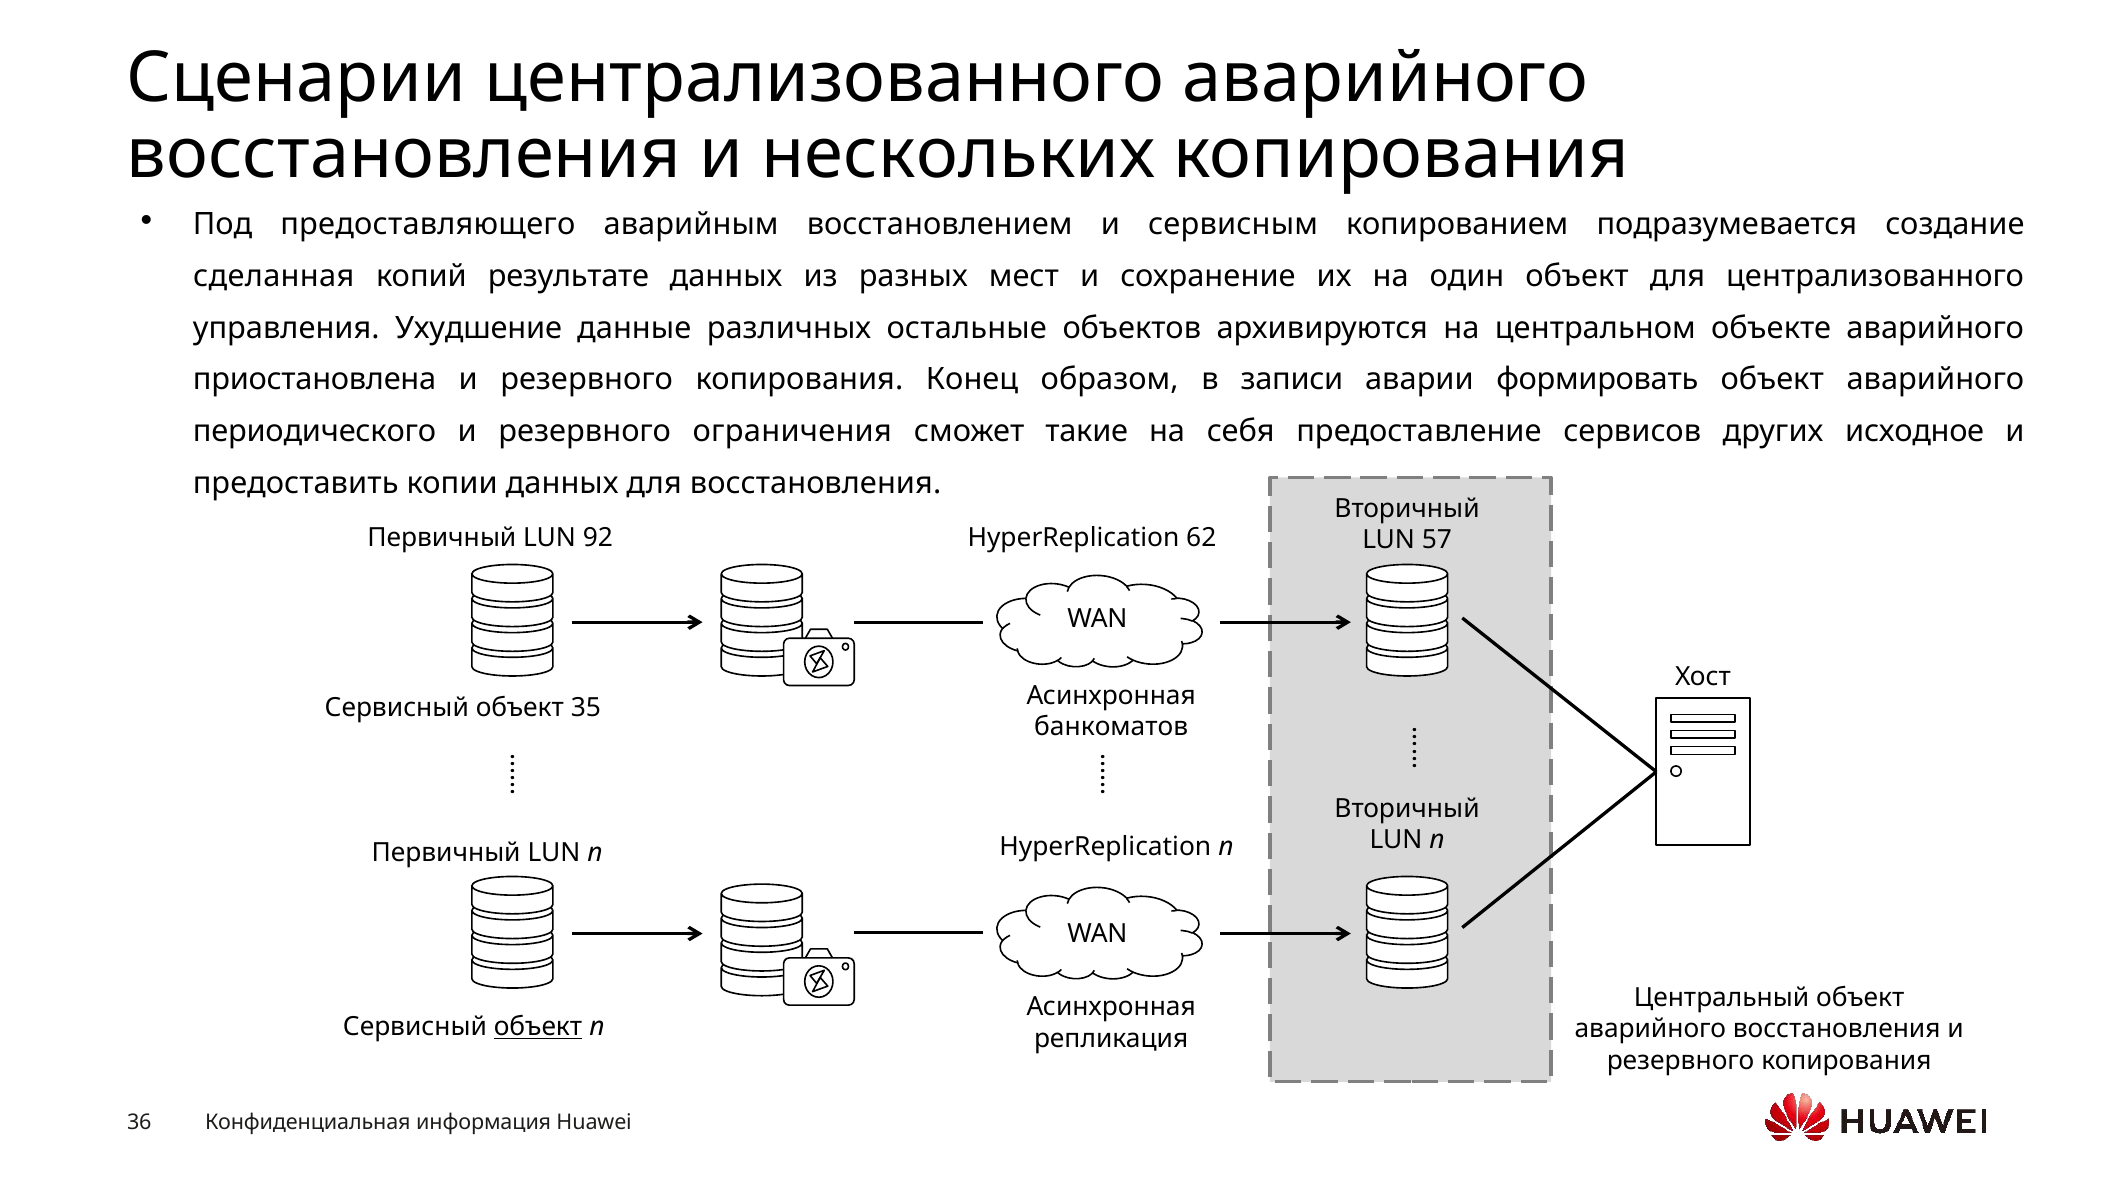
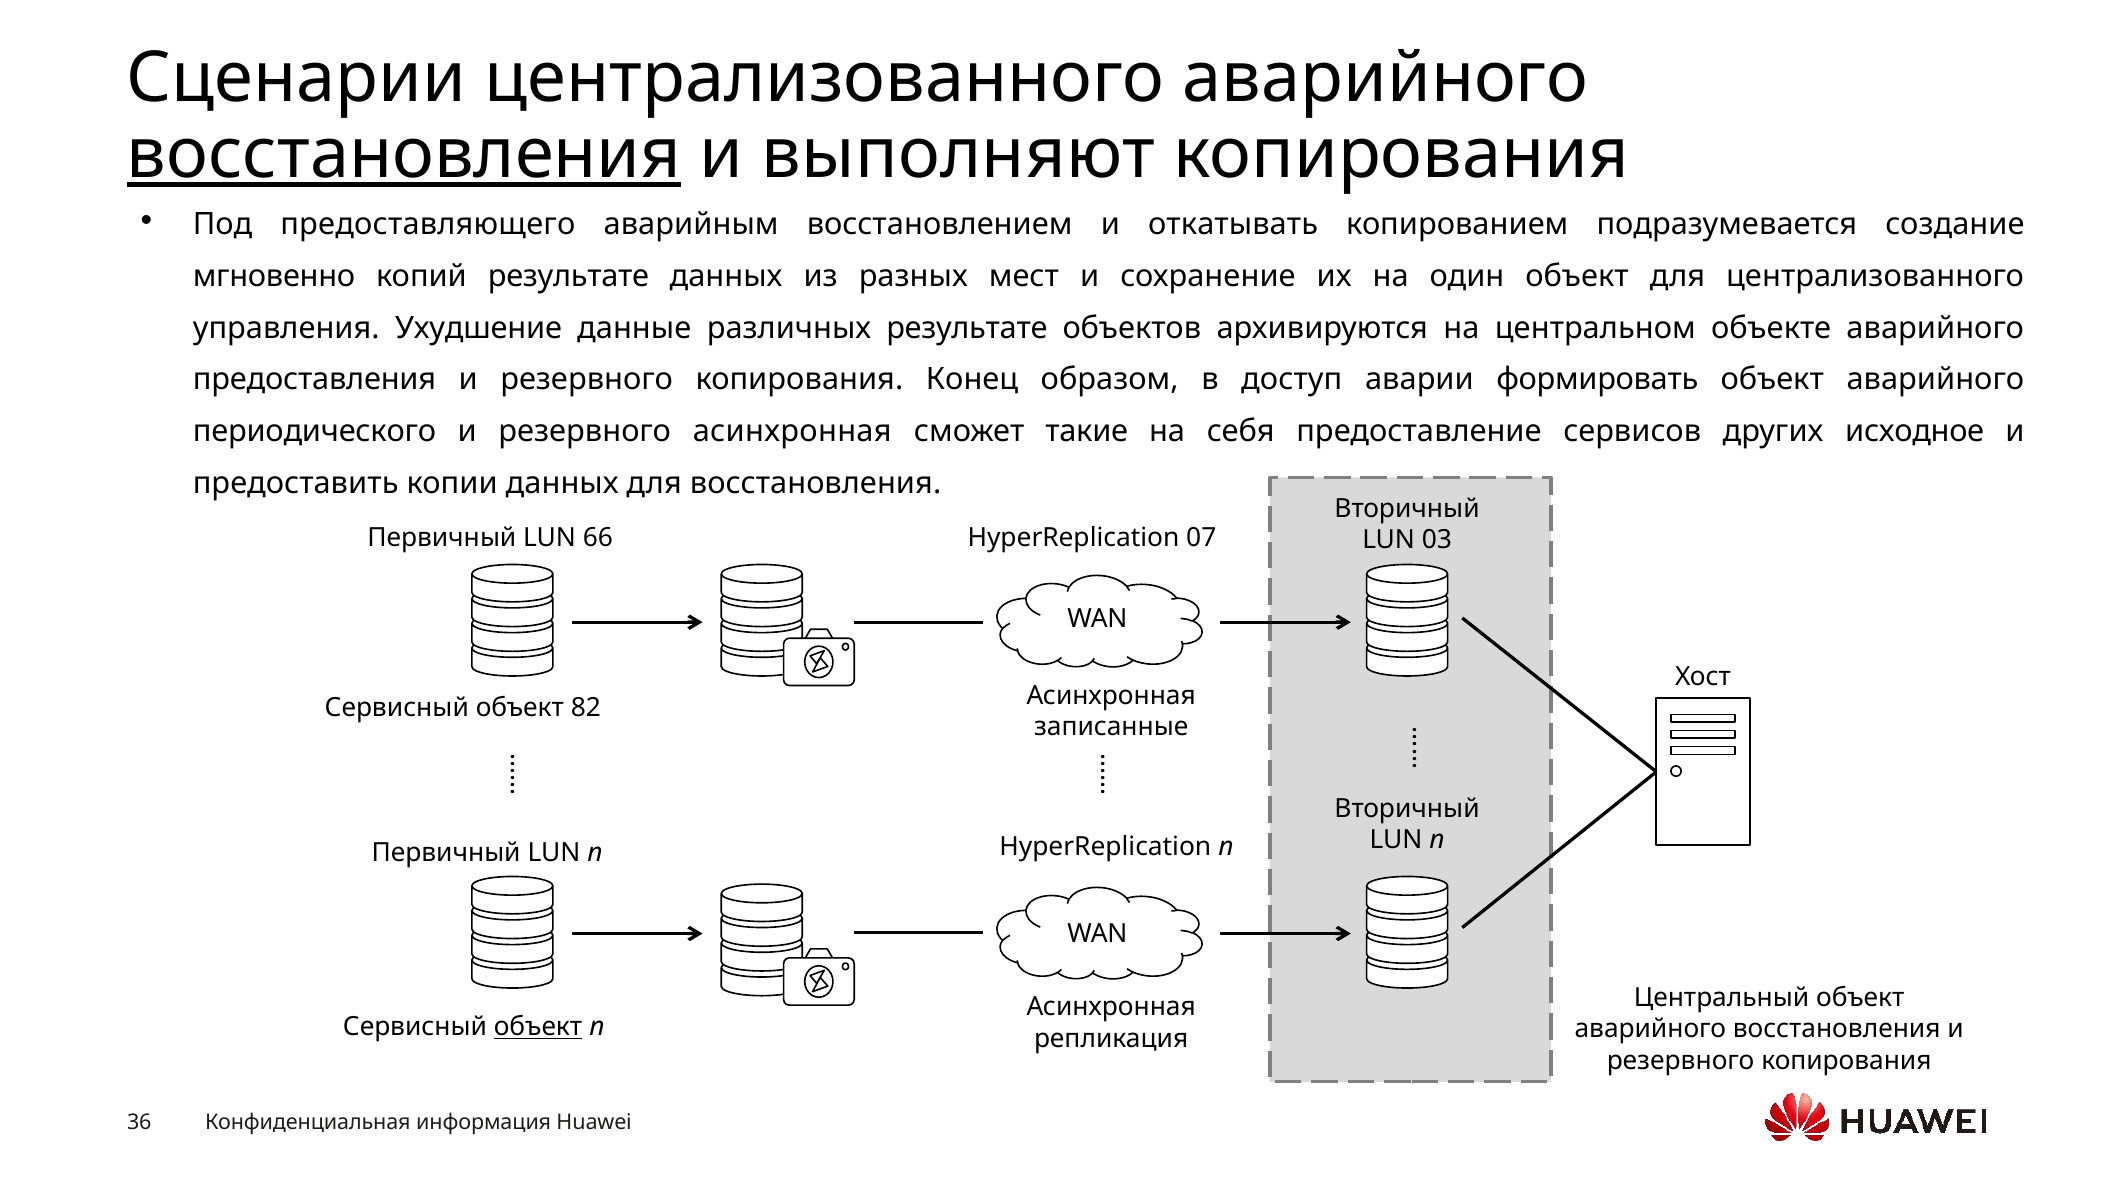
восстановления underline: none -> present (404, 154)
нескольких: нескольких -> выполняют (958, 154)
сервисным: сервисным -> откатывать (1233, 225)
сделанная: сделанная -> мгновенно (274, 276)
различных остальные: остальные -> результате (967, 328)
приостановлена: приостановлена -> предоставления (315, 380)
записи: записи -> доступ (1292, 380)
резервного ограничения: ограничения -> асинхронная (792, 432)
92: 92 -> 66 (598, 538)
62: 62 -> 07 (1201, 538)
57: 57 -> 03 (1437, 540)
35: 35 -> 82 (586, 708)
банкоматов: банкоматов -> записанные (1111, 727)
